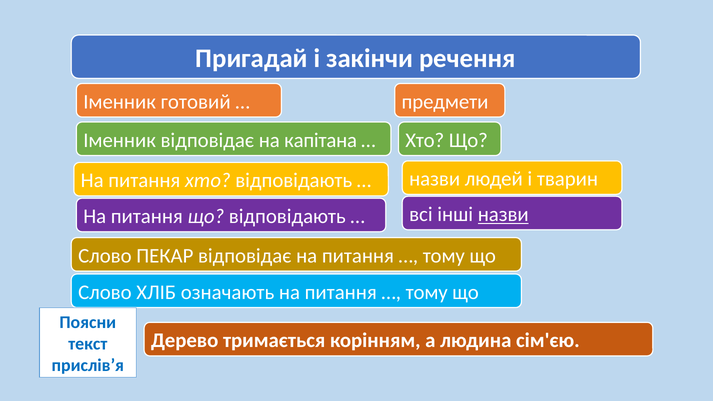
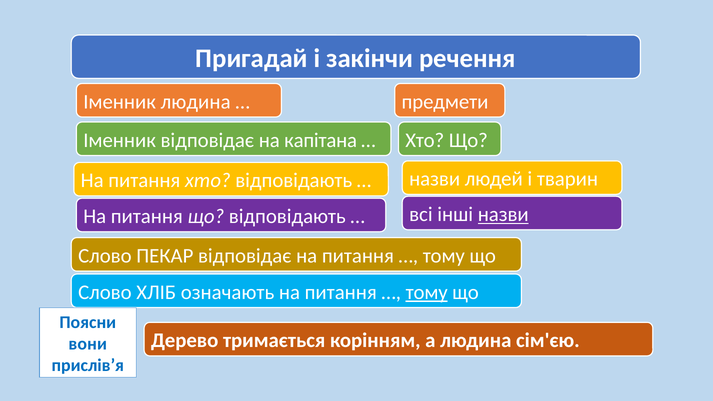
Іменник готовий: готовий -> людина (196, 102)
тому underline: none -> present (427, 292)
текст: текст -> вони (88, 344)
